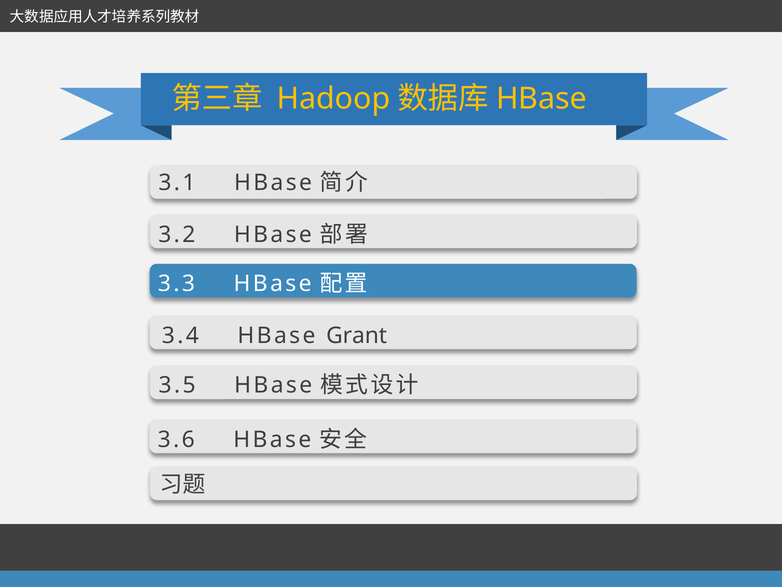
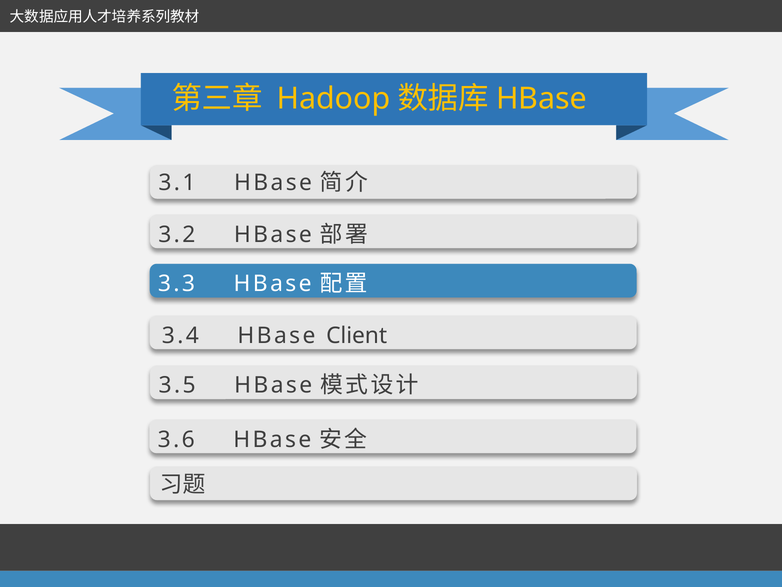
Grant: Grant -> Client (357, 335)
